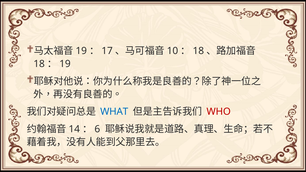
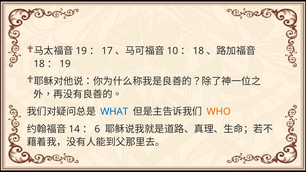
WHO colour: red -> orange (219, 112)
